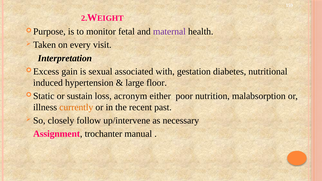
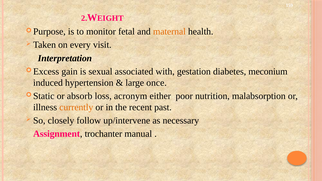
maternal colour: purple -> orange (169, 32)
nutritional: nutritional -> meconium (268, 72)
floor: floor -> once (157, 83)
sustain: sustain -> absorb (80, 96)
